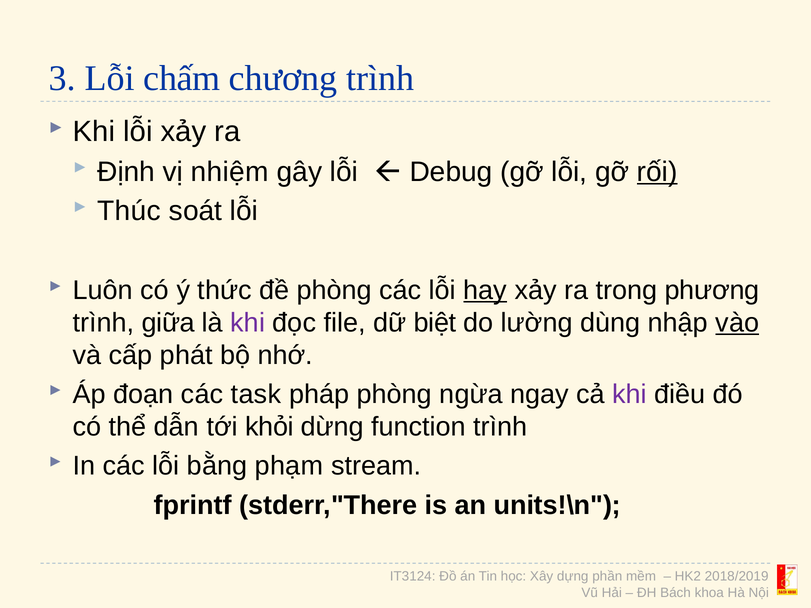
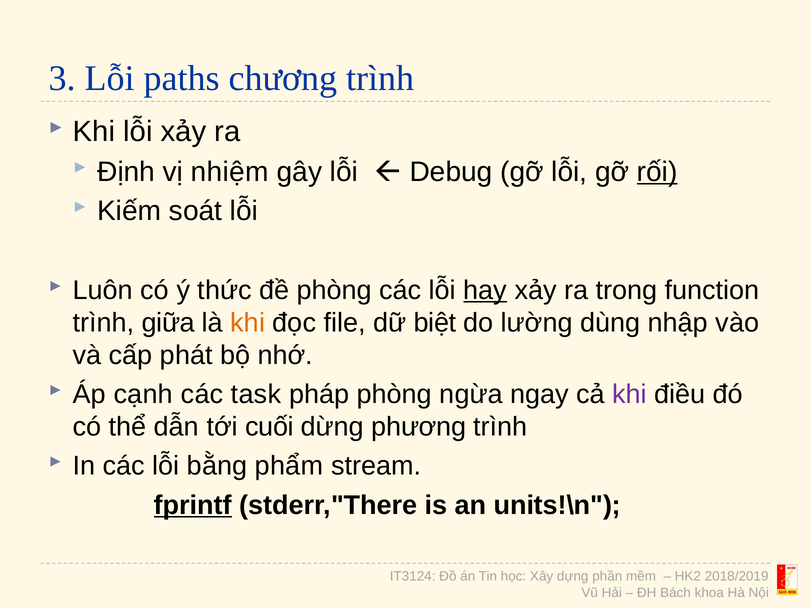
chấm: chấm -> paths (182, 78)
Thúc: Thúc -> Kiếm (129, 211)
phương: phương -> function (712, 290)
khi colour: purple -> orange (248, 323)
vào underline: present -> none (737, 323)
đoạn: đoạn -> cạnh (143, 394)
khỏi: khỏi -> cuối (269, 427)
function: function -> phương (419, 427)
phạm: phạm -> phẩm (289, 466)
fprintf underline: none -> present (193, 505)
